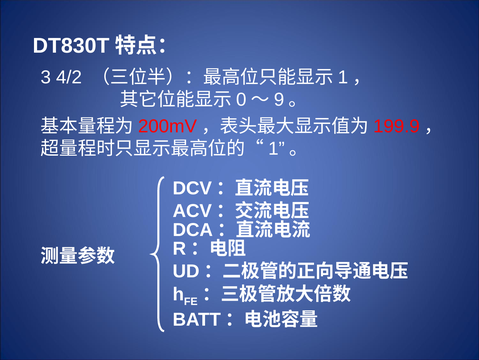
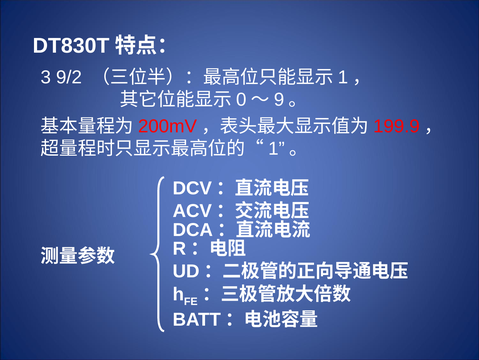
4/2: 4/2 -> 9/2 (69, 77)
